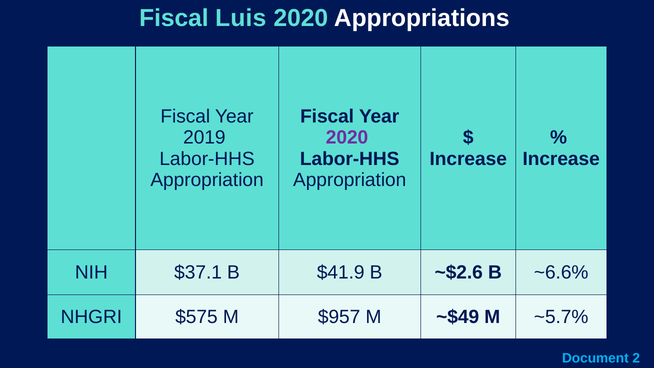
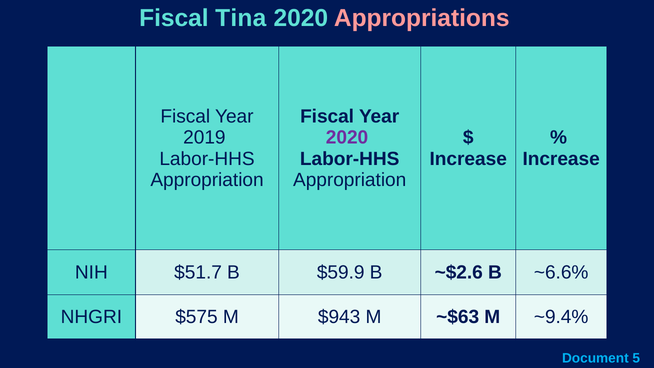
Luis: Luis -> Tina (241, 18)
Appropriations colour: white -> pink (422, 18)
$37.1: $37.1 -> $51.7 (198, 272)
$41.9: $41.9 -> $59.9 (341, 272)
$957: $957 -> $943 (339, 317)
~$49: ~$49 -> ~$63 (458, 317)
~5.7%: ~5.7% -> ~9.4% (561, 317)
2: 2 -> 5 (636, 358)
